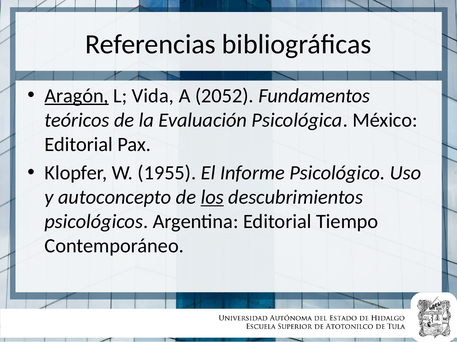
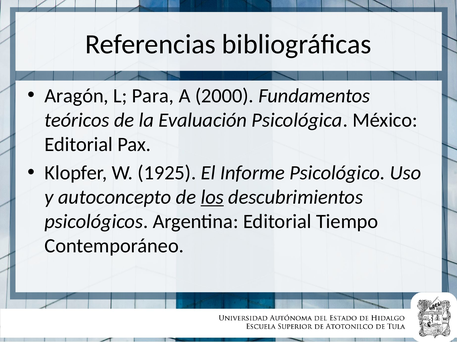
Aragón underline: present -> none (77, 96)
Vida: Vida -> Para (153, 96)
2052: 2052 -> 2000 (224, 96)
1955: 1955 -> 1925 (167, 173)
